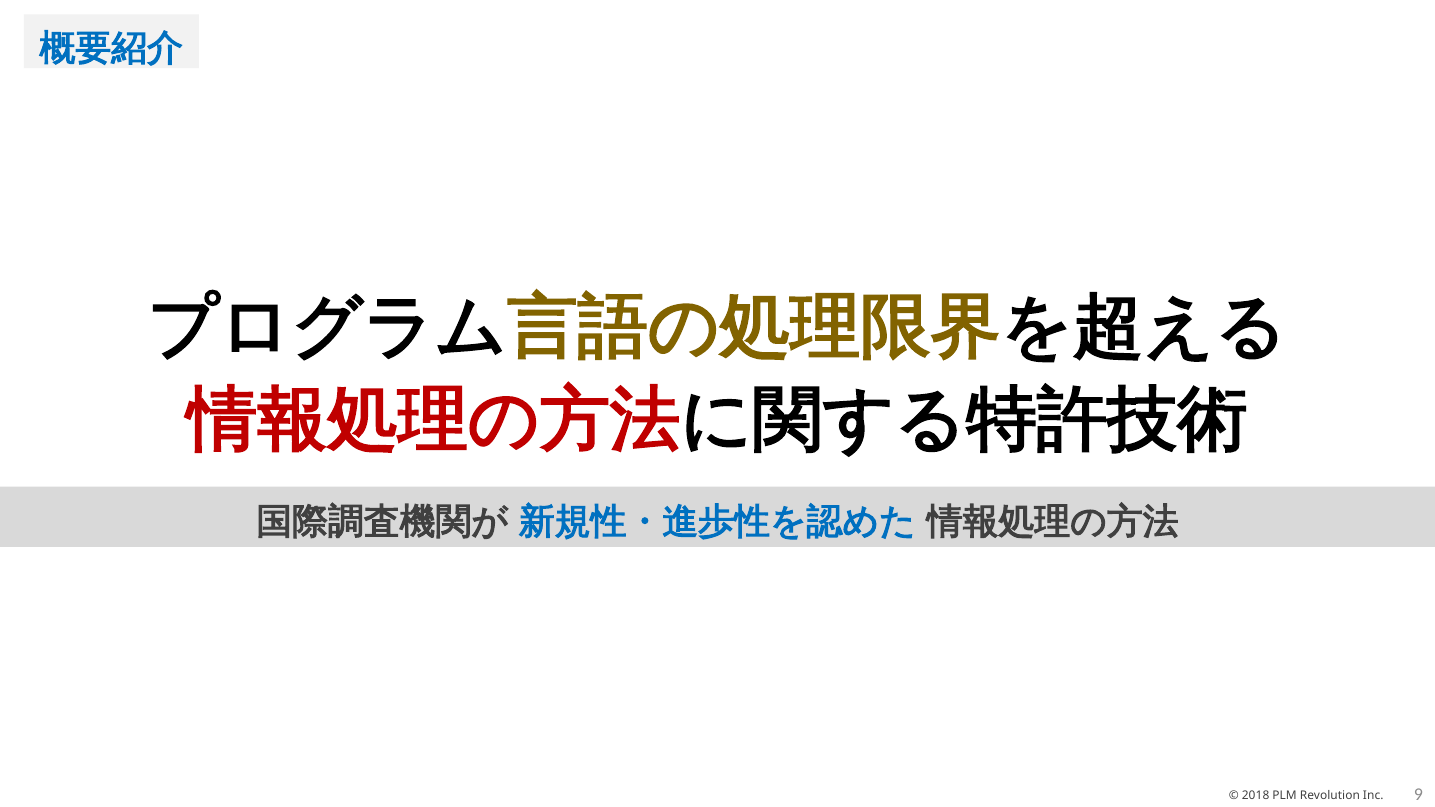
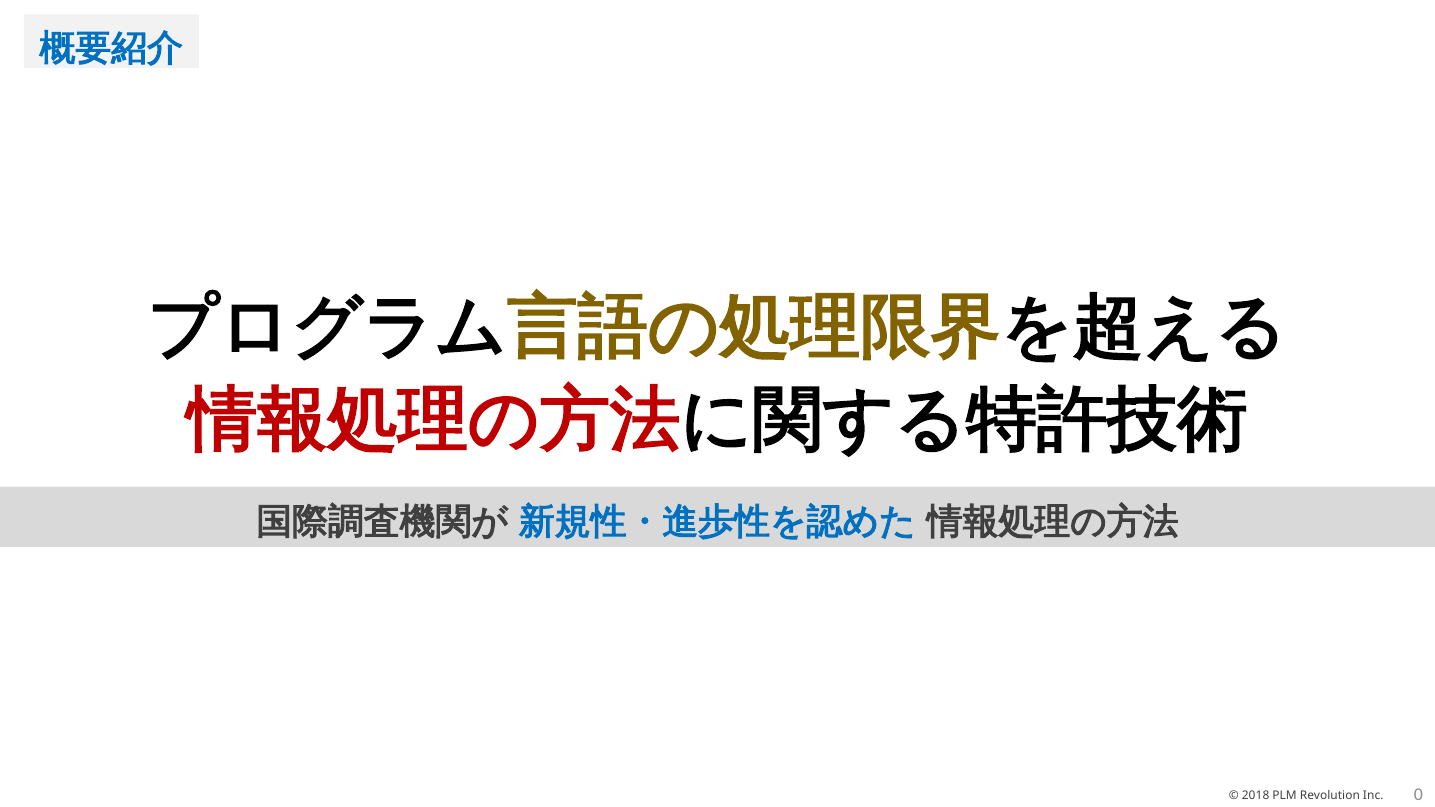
9: 9 -> 0 (1418, 794)
